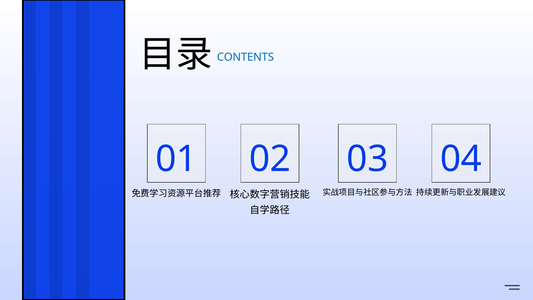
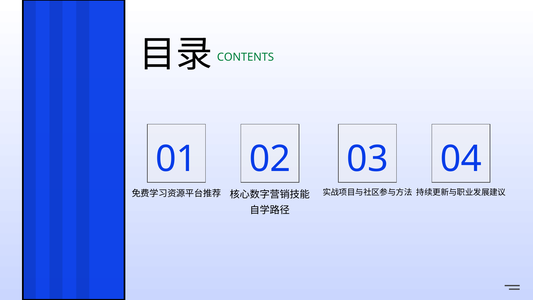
CONTENTS colour: blue -> green (245, 57)
